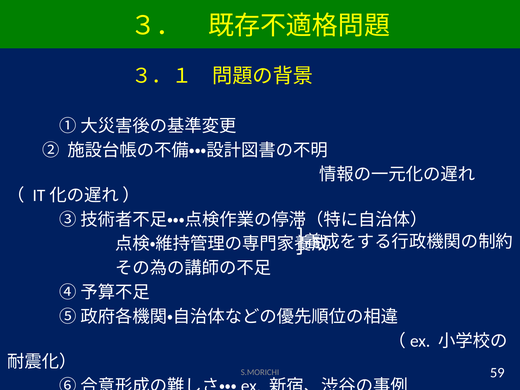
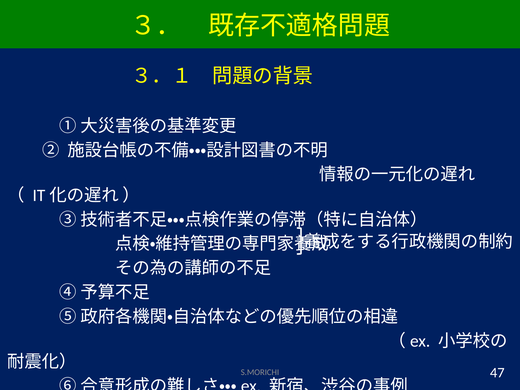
59: 59 -> 47 (497, 373)
